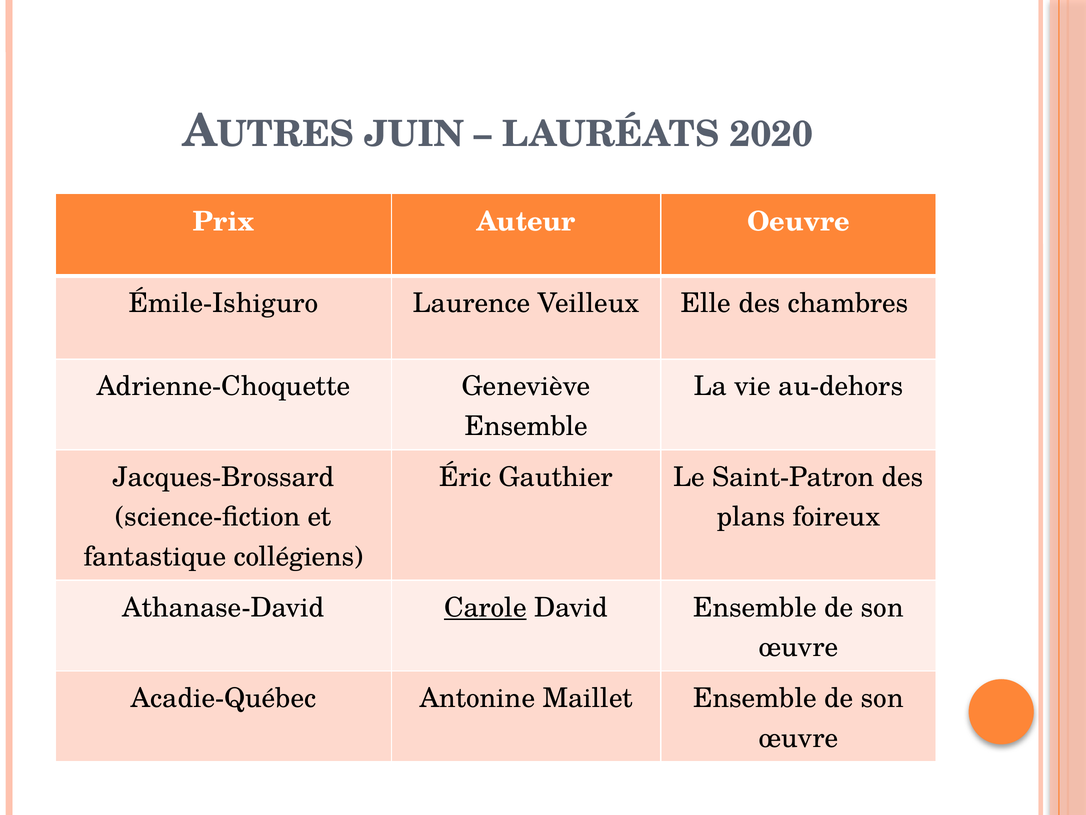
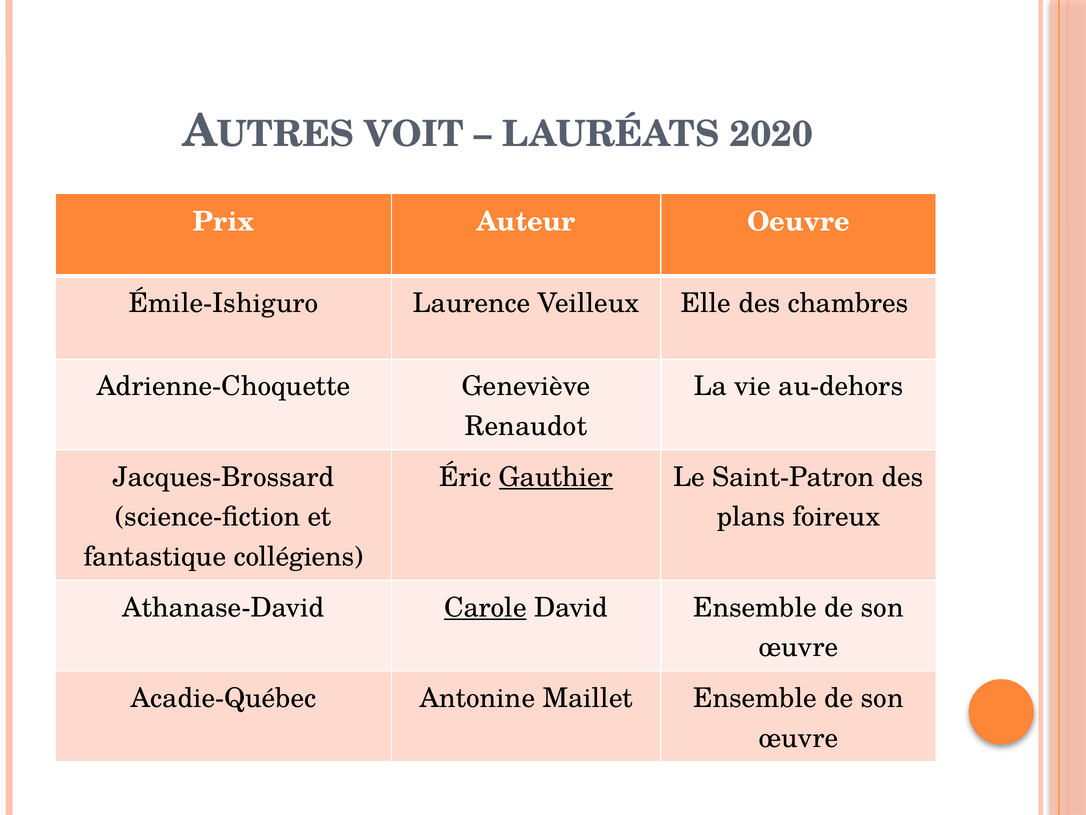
JUIN: JUIN -> VOIT (414, 134)
Ensemble: Ensemble -> Renaudot (526, 426)
Gauthier underline: none -> present (556, 477)
